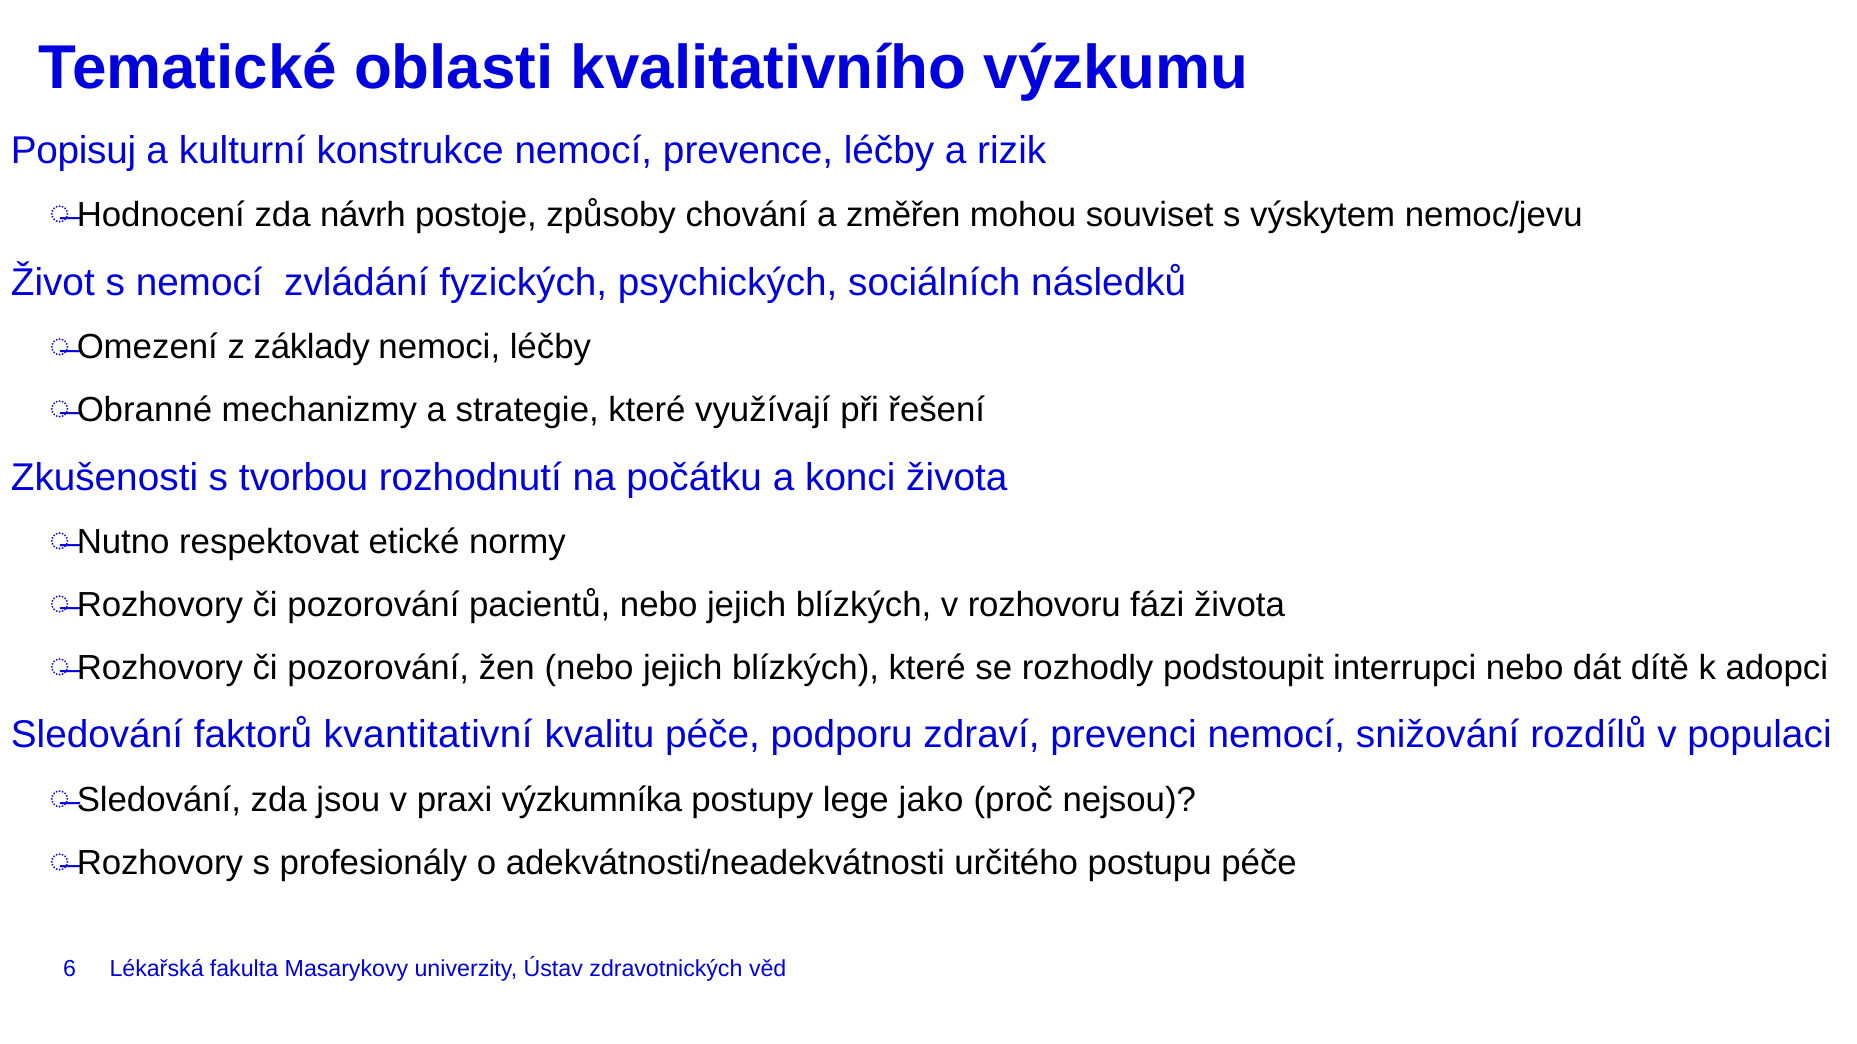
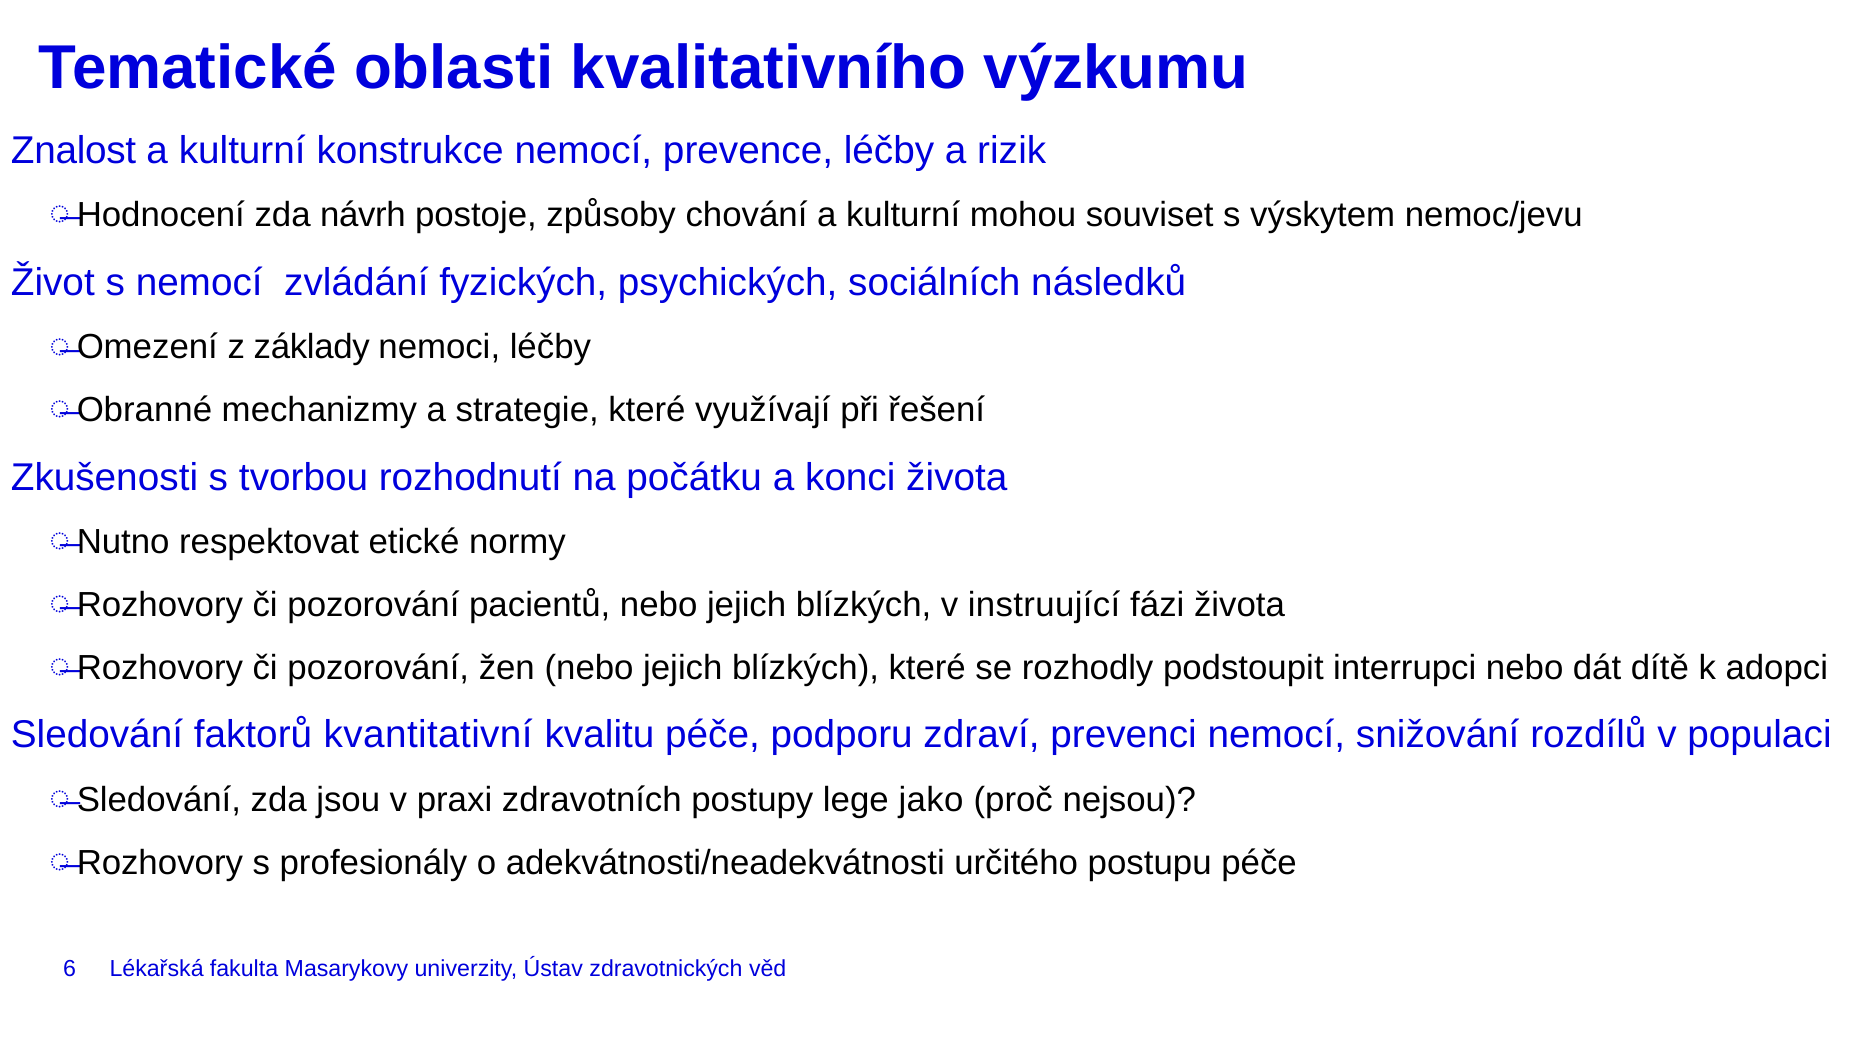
Popisuj: Popisuj -> Znalost (74, 151)
chování a změřen: změřen -> kulturní (903, 215)
rozhovoru: rozhovoru -> instruující (1044, 605)
výzkumníka: výzkumníka -> zdravotních (592, 800)
